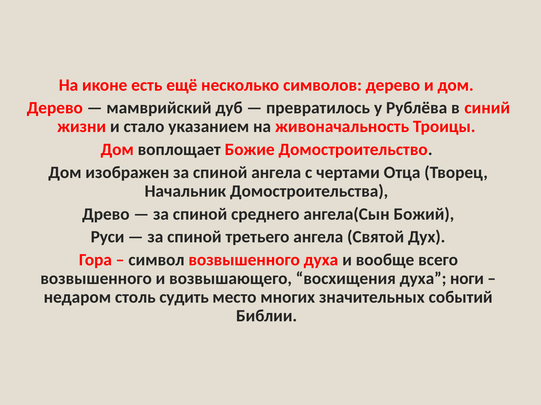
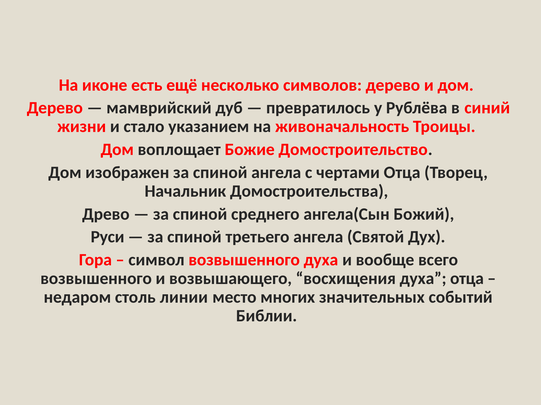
духа ноги: ноги -> отца (467, 279)
судить: судить -> линии (184, 298)
